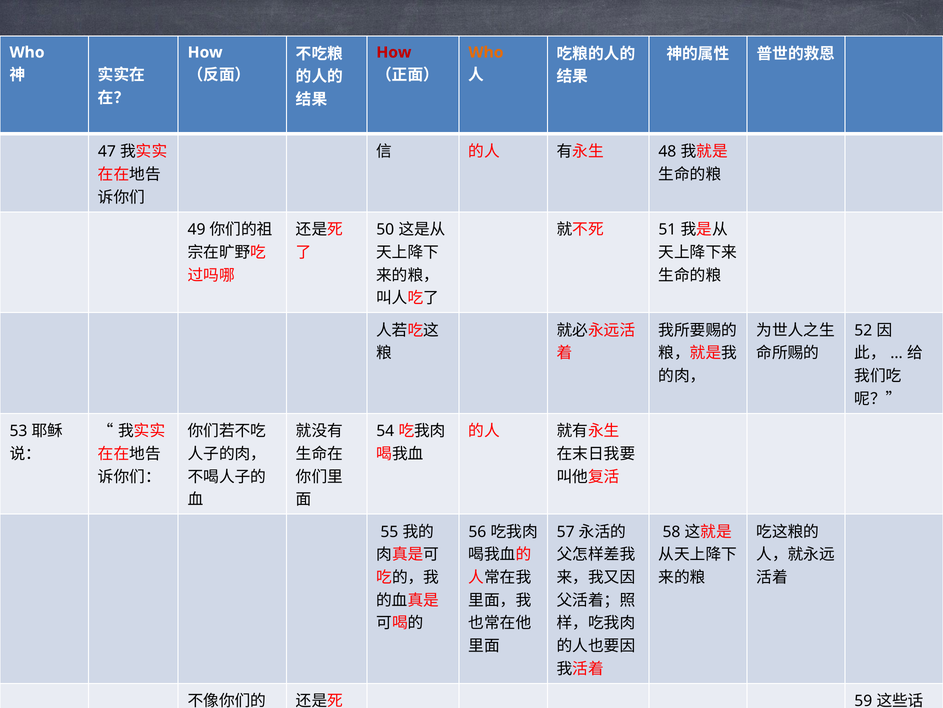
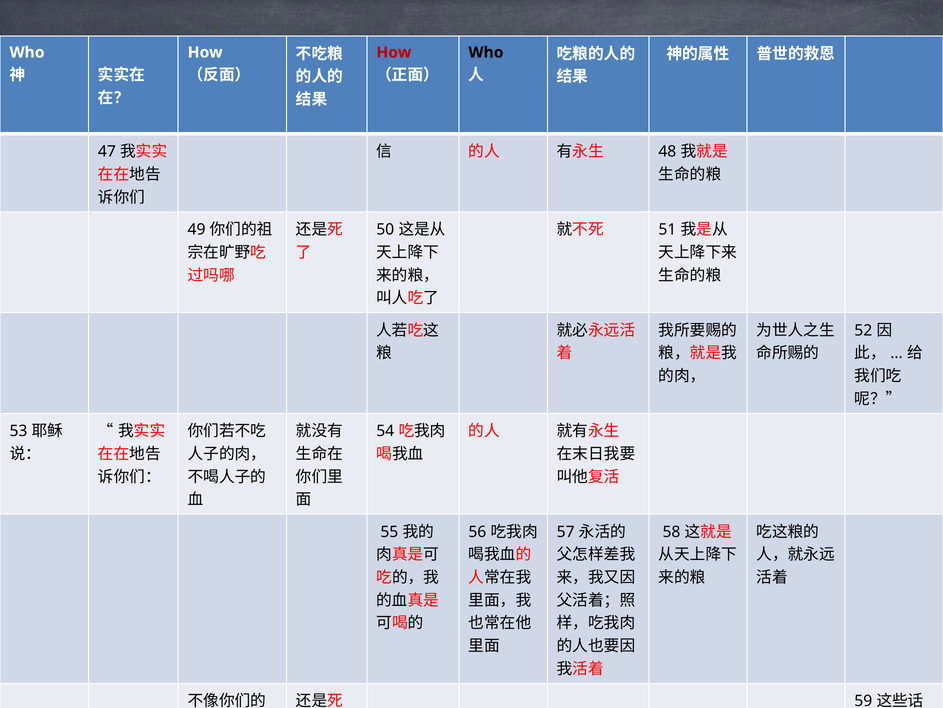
Who colour: orange -> black (486, 52)
